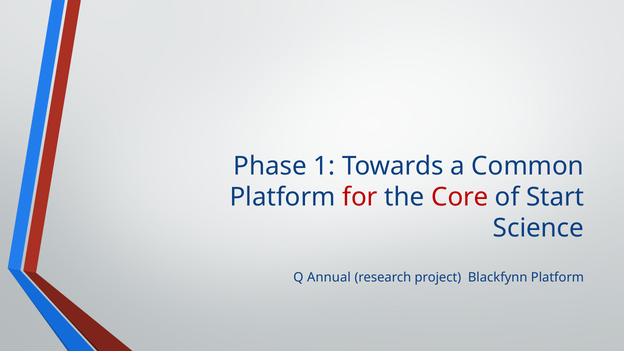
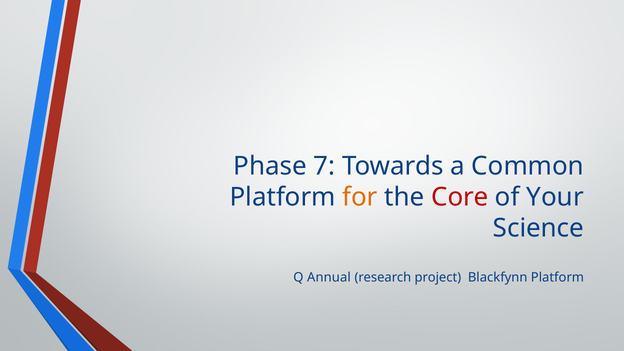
1: 1 -> 7 (324, 166)
for colour: red -> orange (360, 197)
Start: Start -> Your (555, 197)
